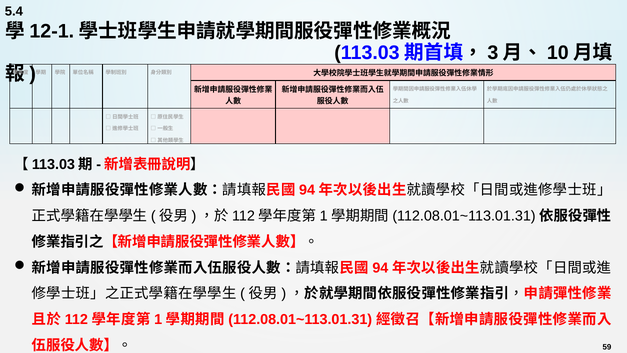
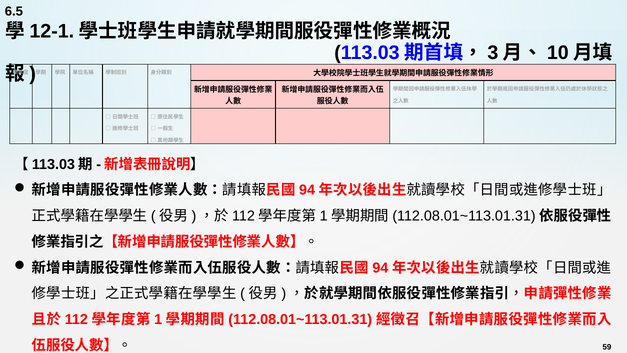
5.4: 5.4 -> 6.5 (14, 11)
